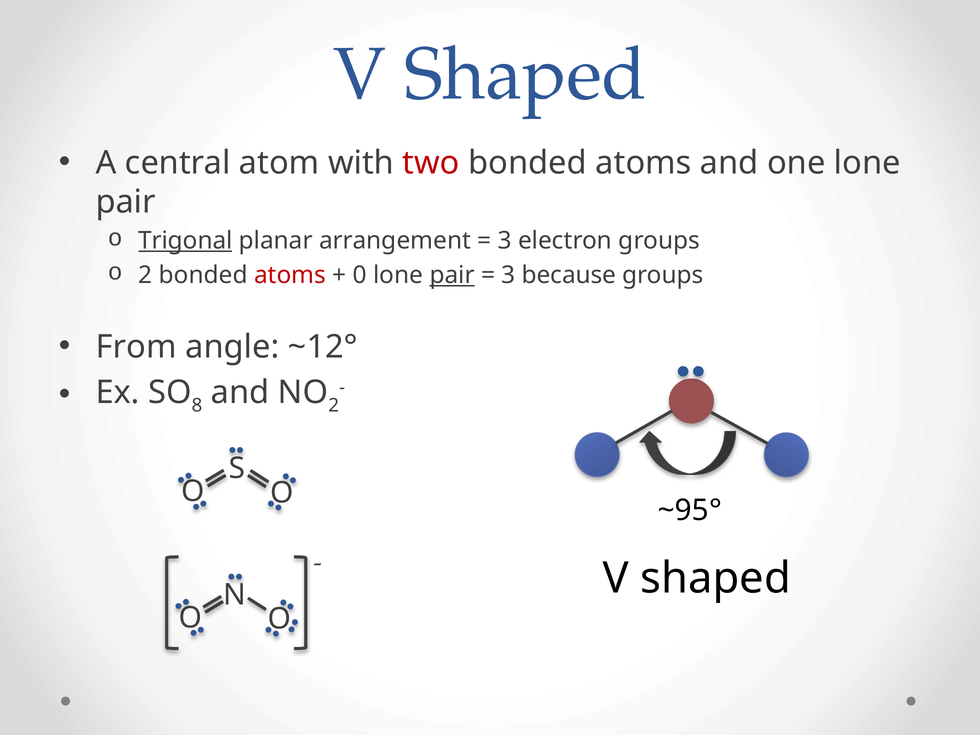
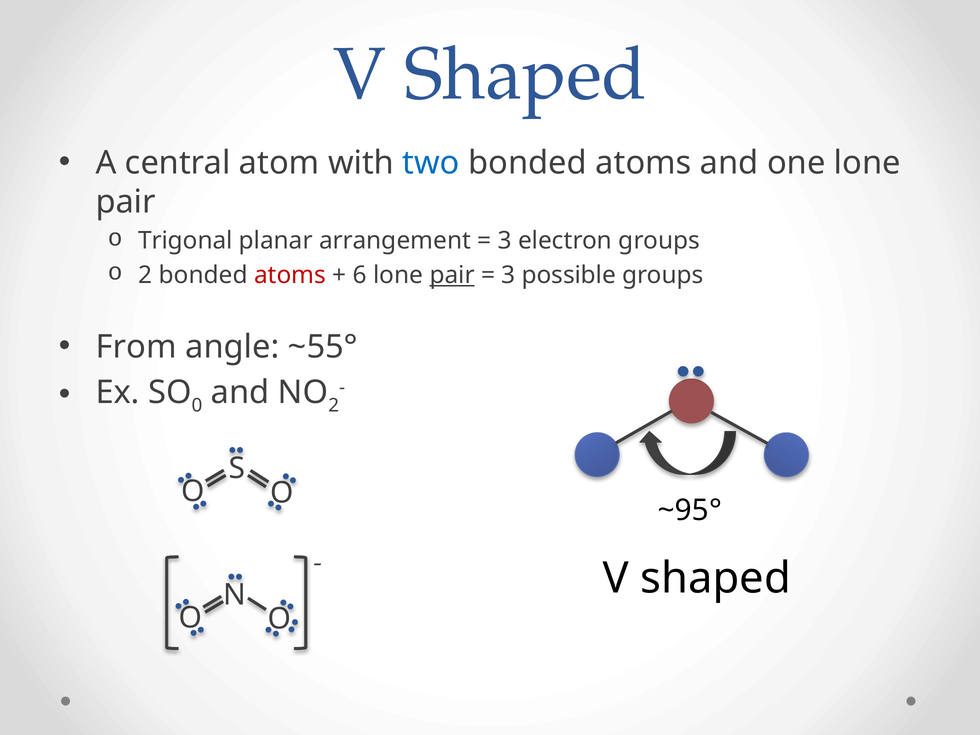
two colour: red -> blue (431, 163)
Trigonal underline: present -> none (185, 241)
0: 0 -> 6 (360, 275)
because: because -> possible (569, 275)
~12°: ~12° -> ~55° (323, 347)
8: 8 -> 0 (197, 405)
